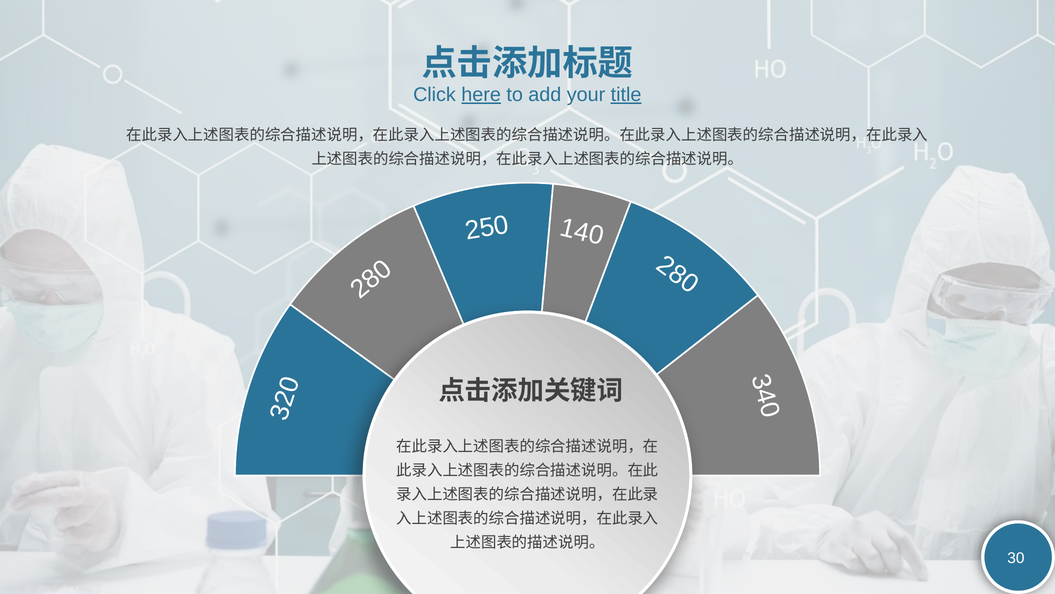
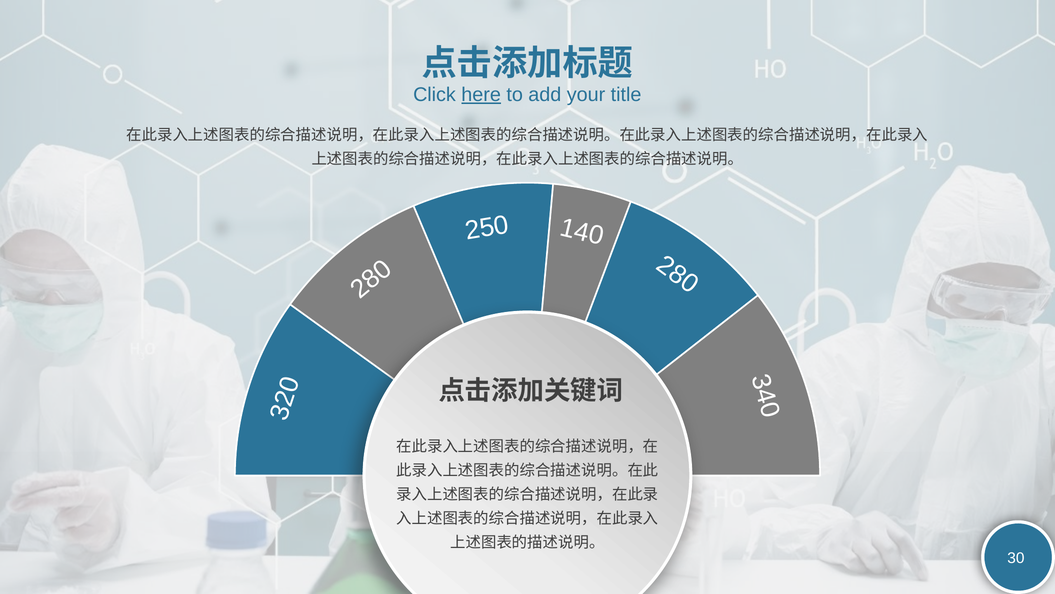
title underline: present -> none (626, 95)
